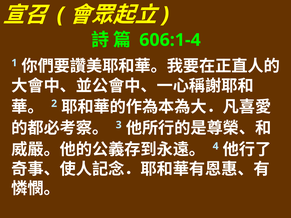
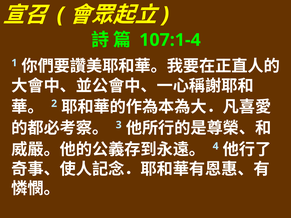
606:1-4: 606:1-4 -> 107:1-4 (170, 40)
